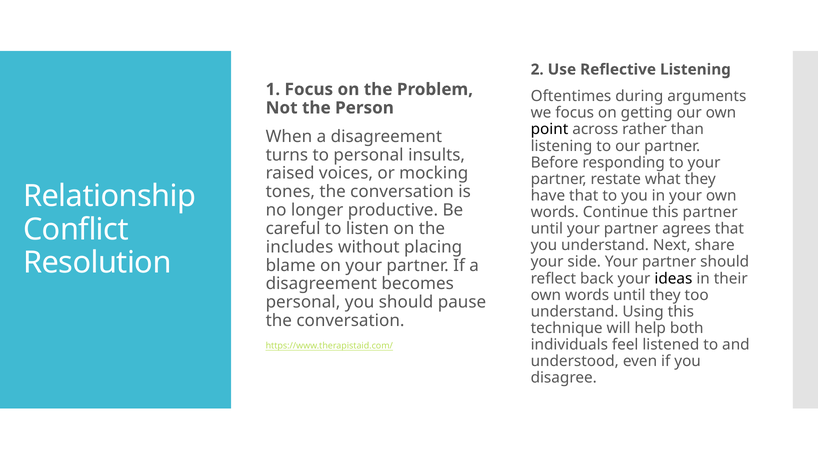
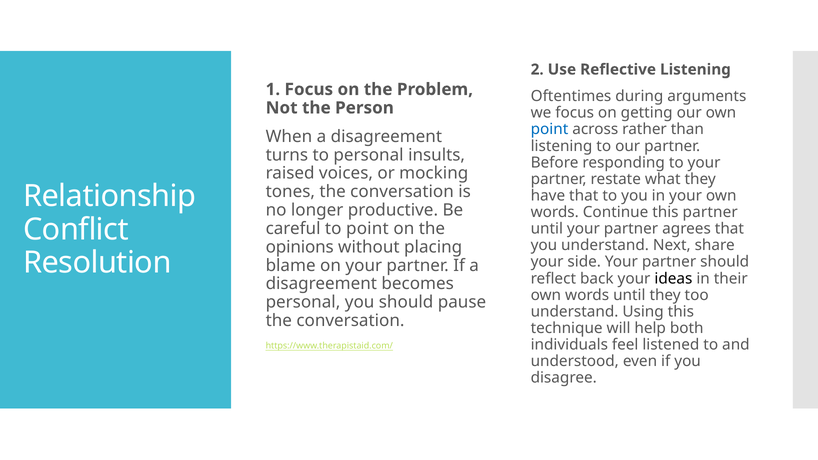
point colour: black -> blue (549, 129)
to listen: listen -> point (367, 229)
includes: includes -> opinions (300, 247)
